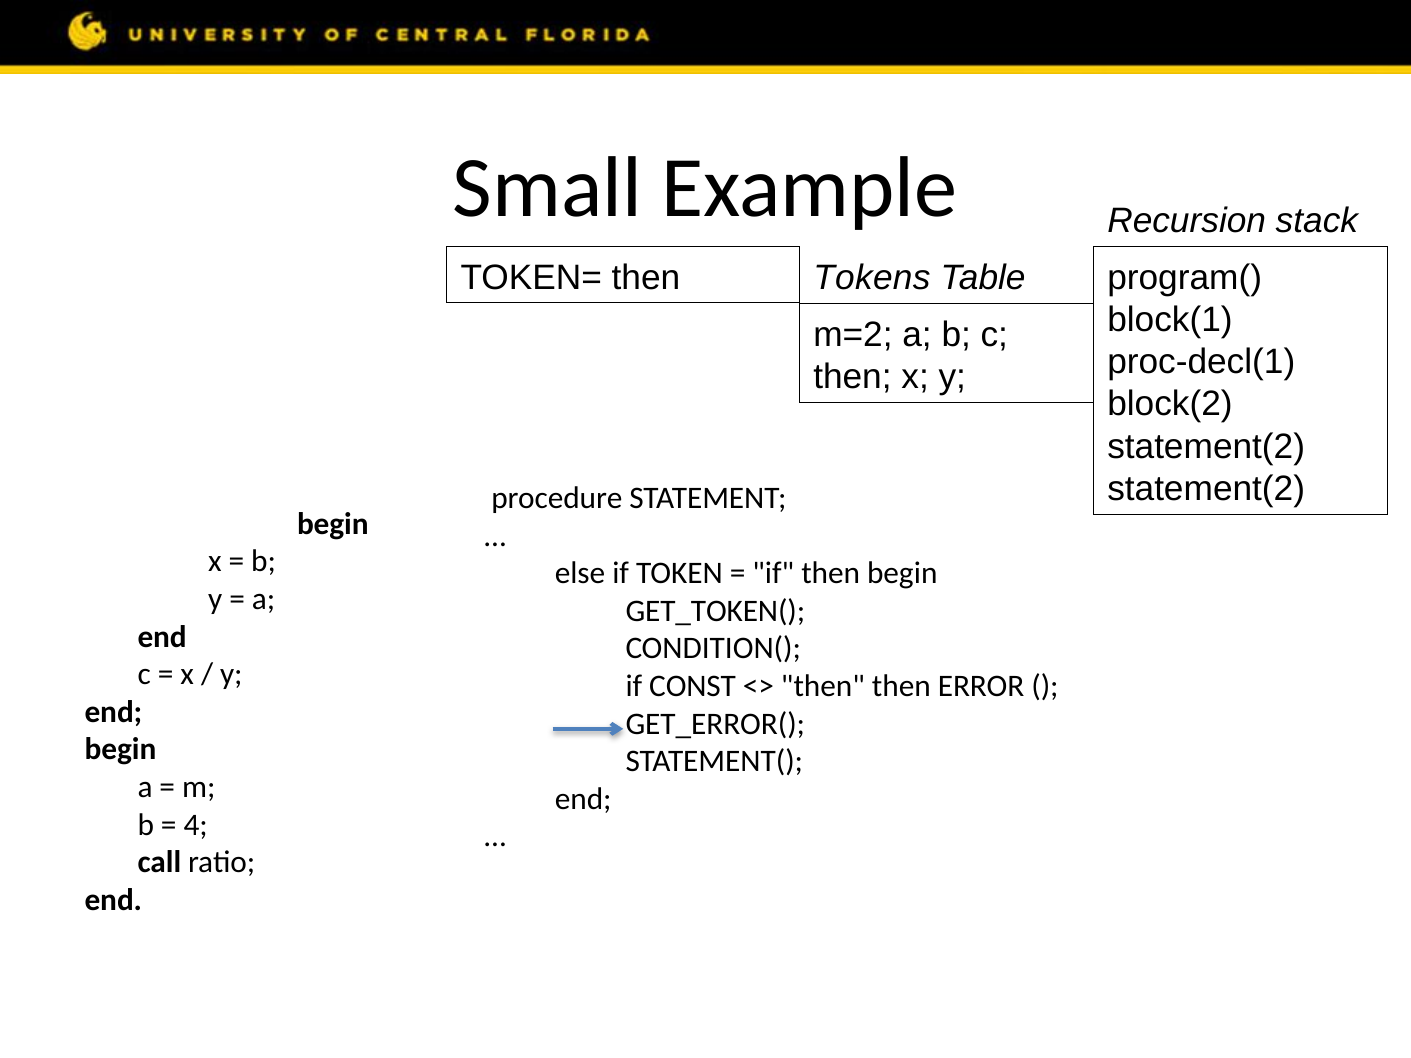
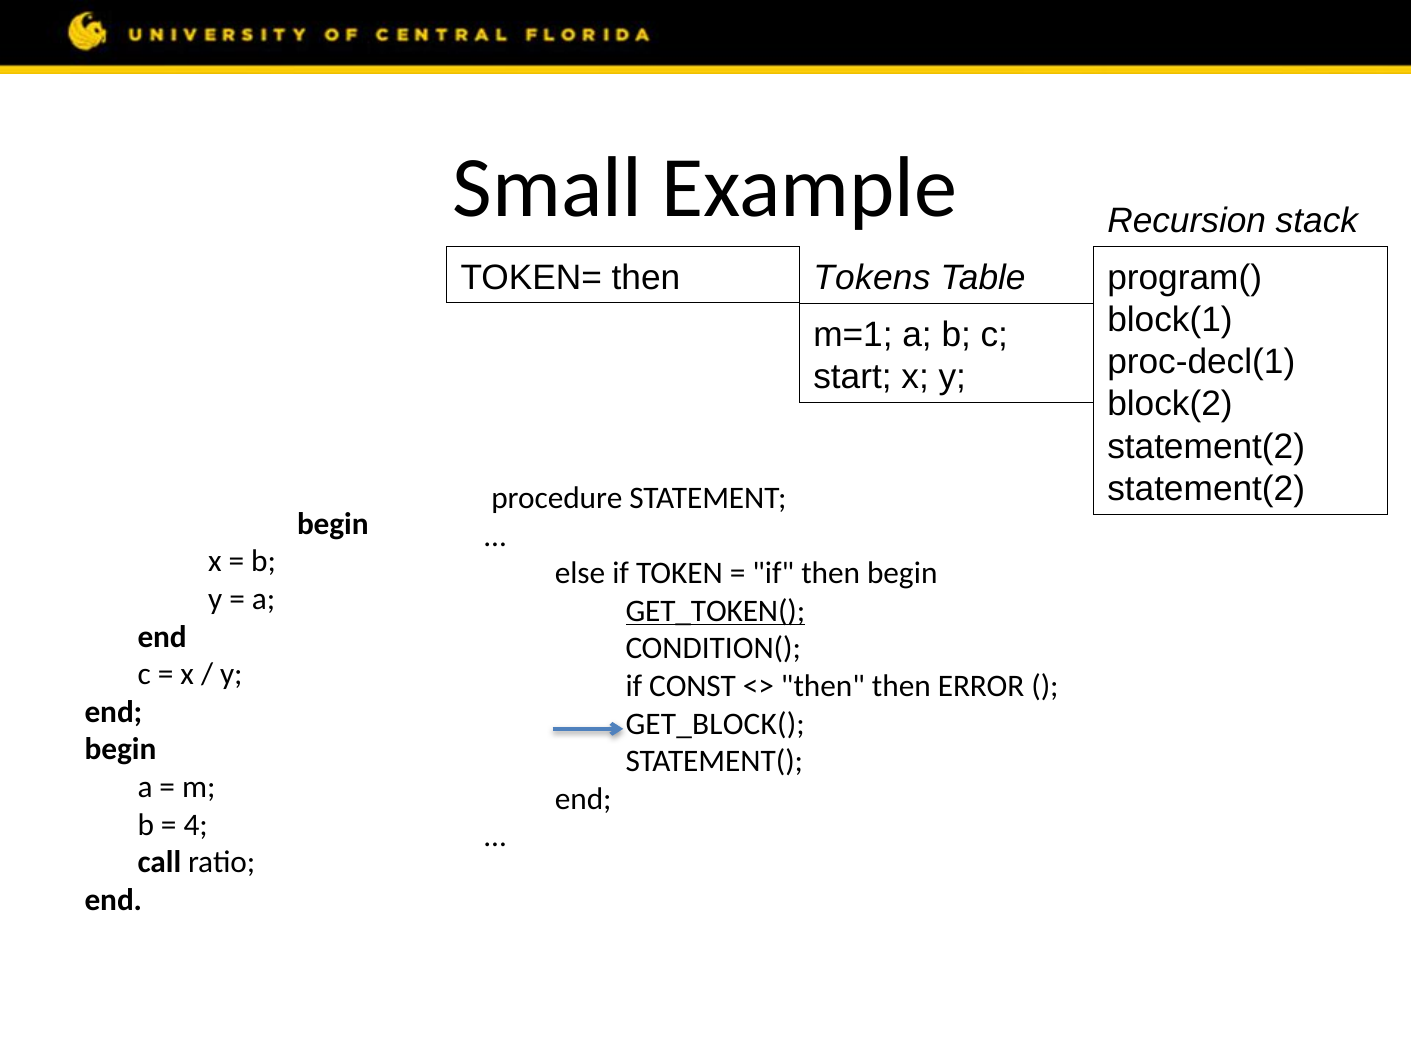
m=2: m=2 -> m=1 (853, 334)
then: then -> start (852, 377)
GET_TOKEN( underline: none -> present (715, 611)
GET_ERROR(: GET_ERROR( -> GET_BLOCK( (715, 724)
